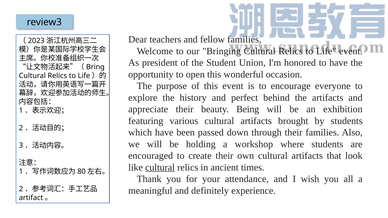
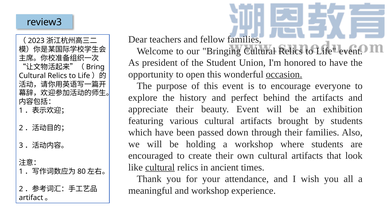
occasion underline: none -> present (284, 74)
beauty Being: Being -> Event (248, 109)
and definitely: definitely -> workshop (210, 191)
